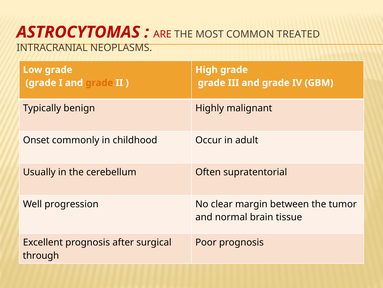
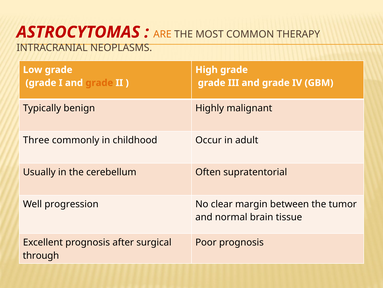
ARE colour: red -> orange (162, 34)
TREATED: TREATED -> THERAPY (298, 34)
Onset: Onset -> Three (36, 140)
